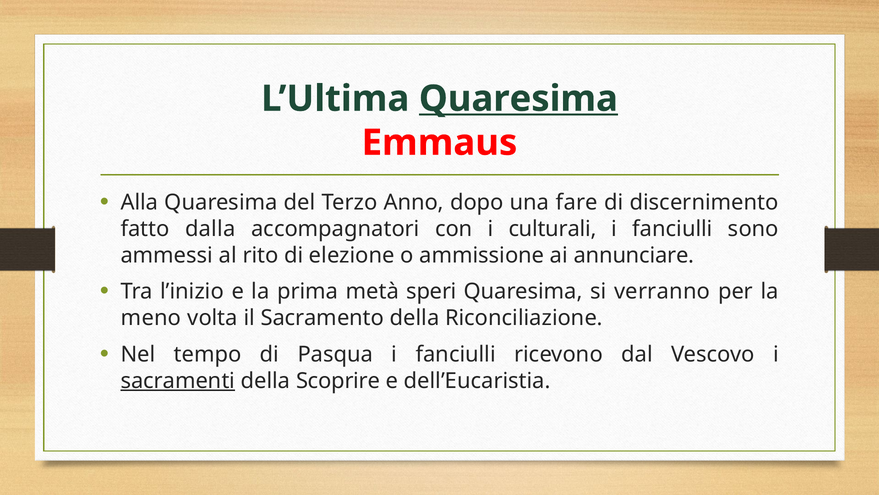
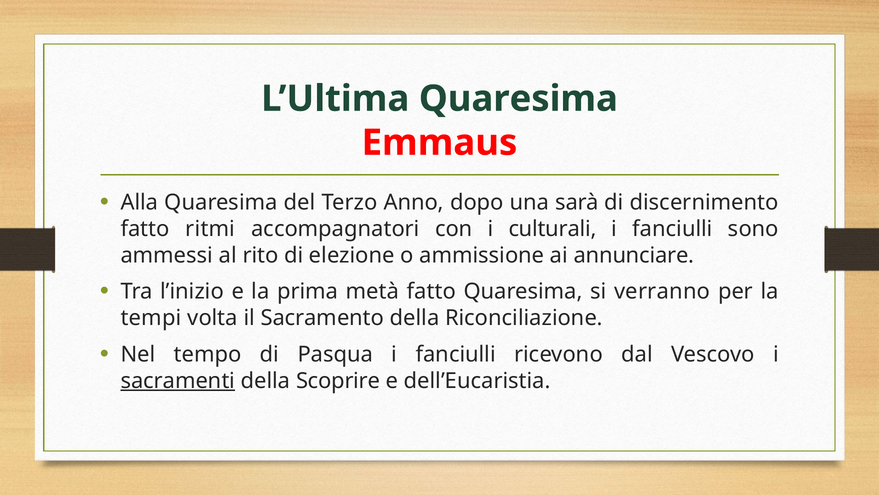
Quaresima underline: present -> none (518, 99)
fare: fare -> sarà (577, 202)
dalla: dalla -> ritmi (210, 229)
metà speri: speri -> fatto (431, 291)
meno: meno -> tempi (151, 318)
